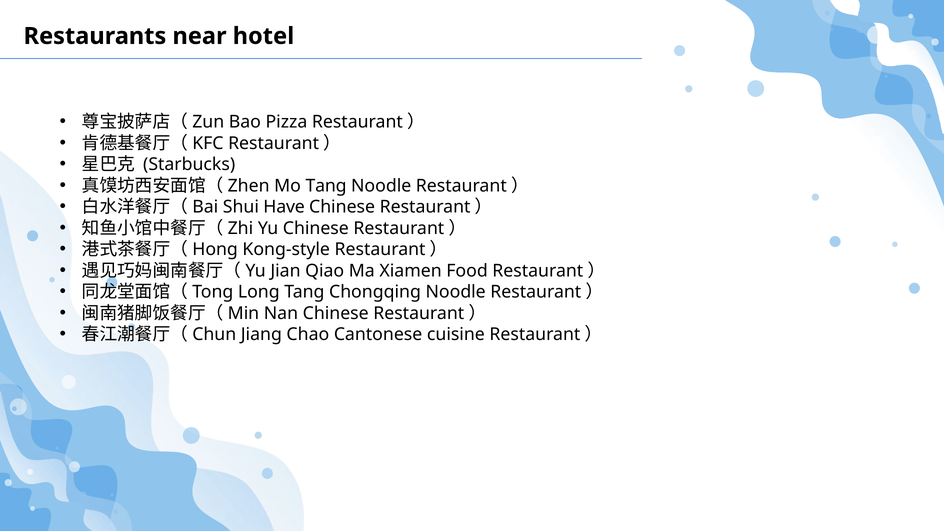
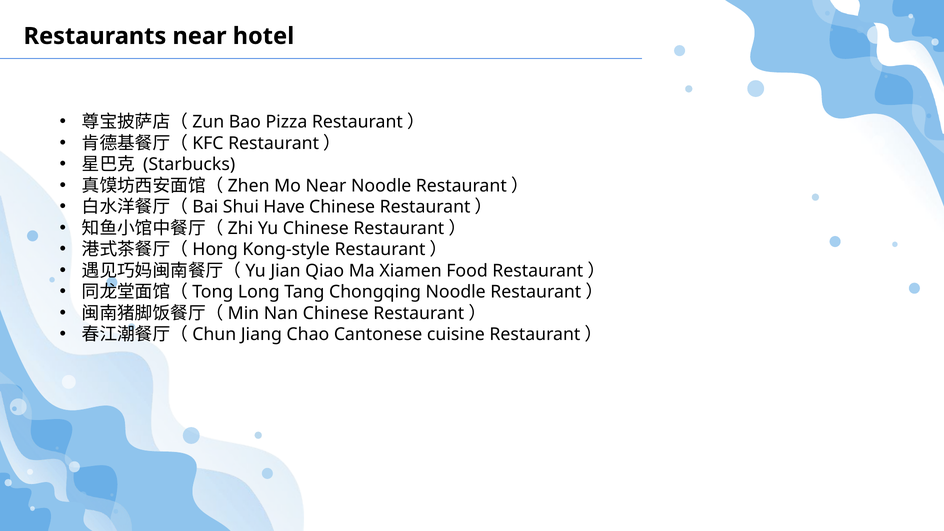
Mo Tang: Tang -> Near (326, 186)
